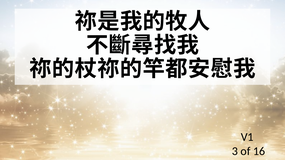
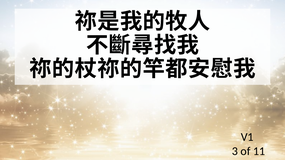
16: 16 -> 11 (259, 152)
